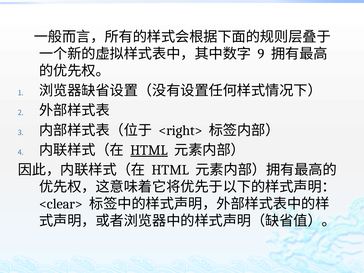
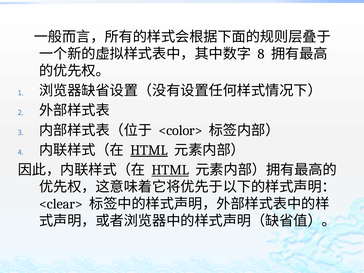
9: 9 -> 8 (261, 54)
<right>: <right> -> <color> (181, 130)
HTML underline: none -> present (170, 170)
